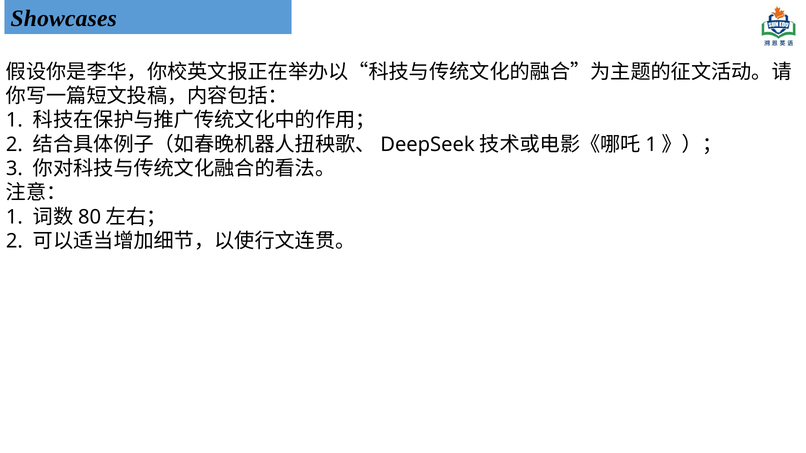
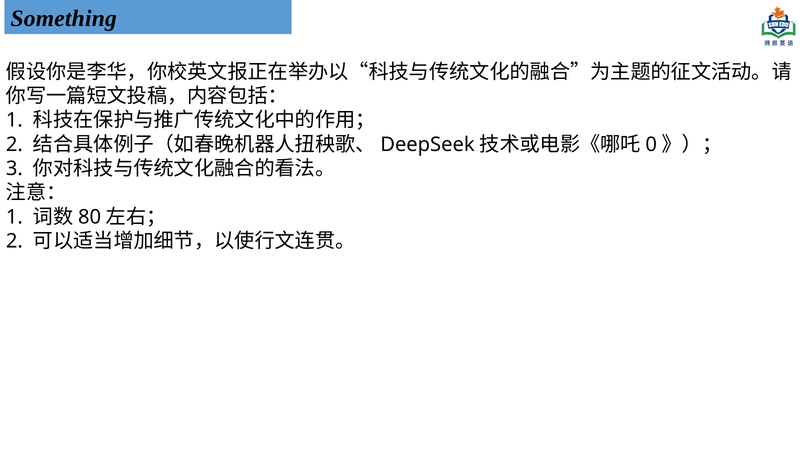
Showcases: Showcases -> Something (64, 19)
1: 1 -> 0 (651, 144)
